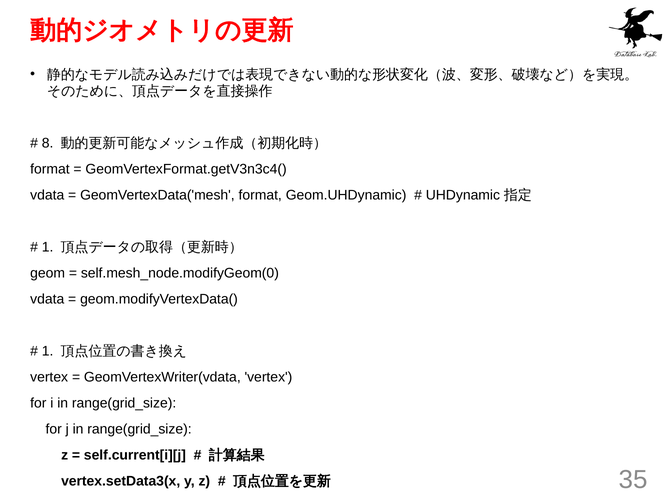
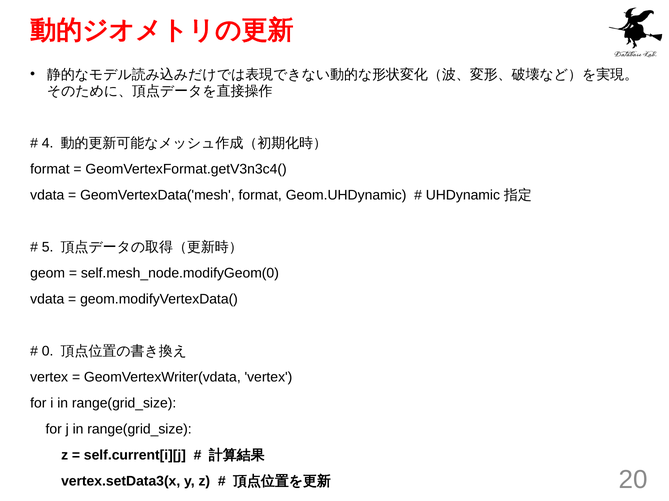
8: 8 -> 4 (48, 143)
1: 1 -> 5 (48, 247)
1: 1 -> 0 (48, 352)
35: 35 -> 20 (633, 480)
